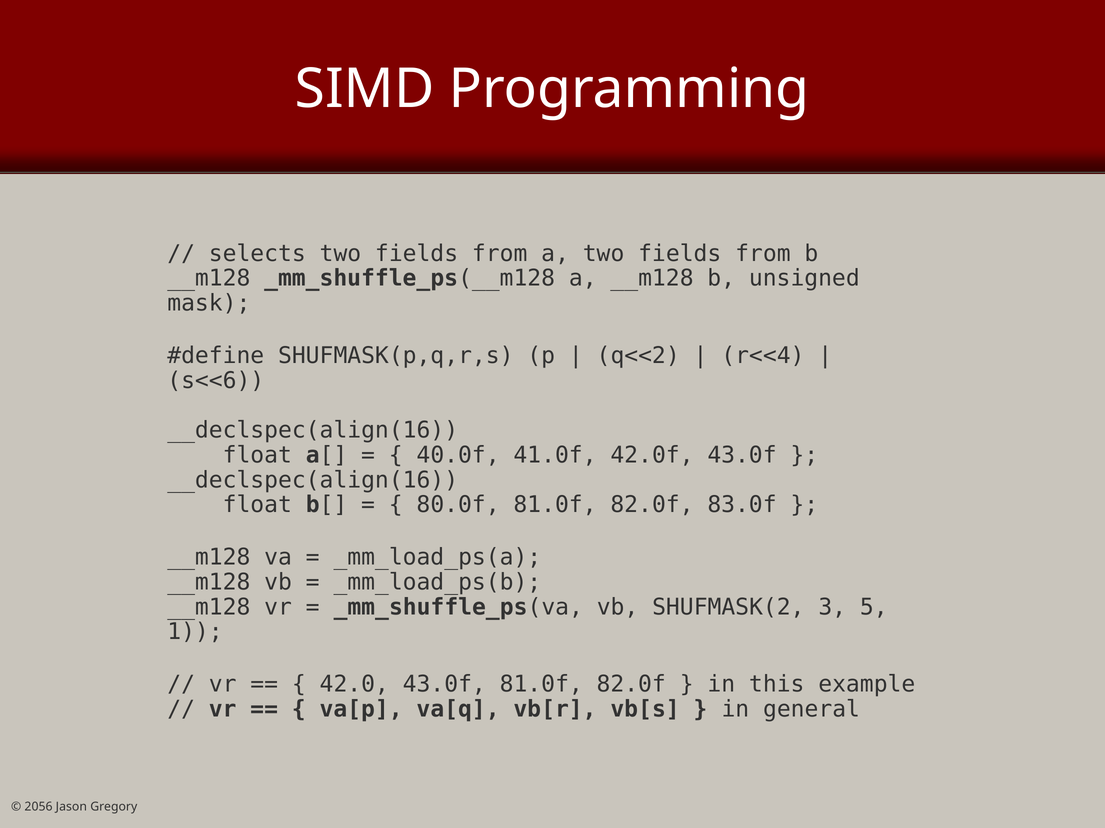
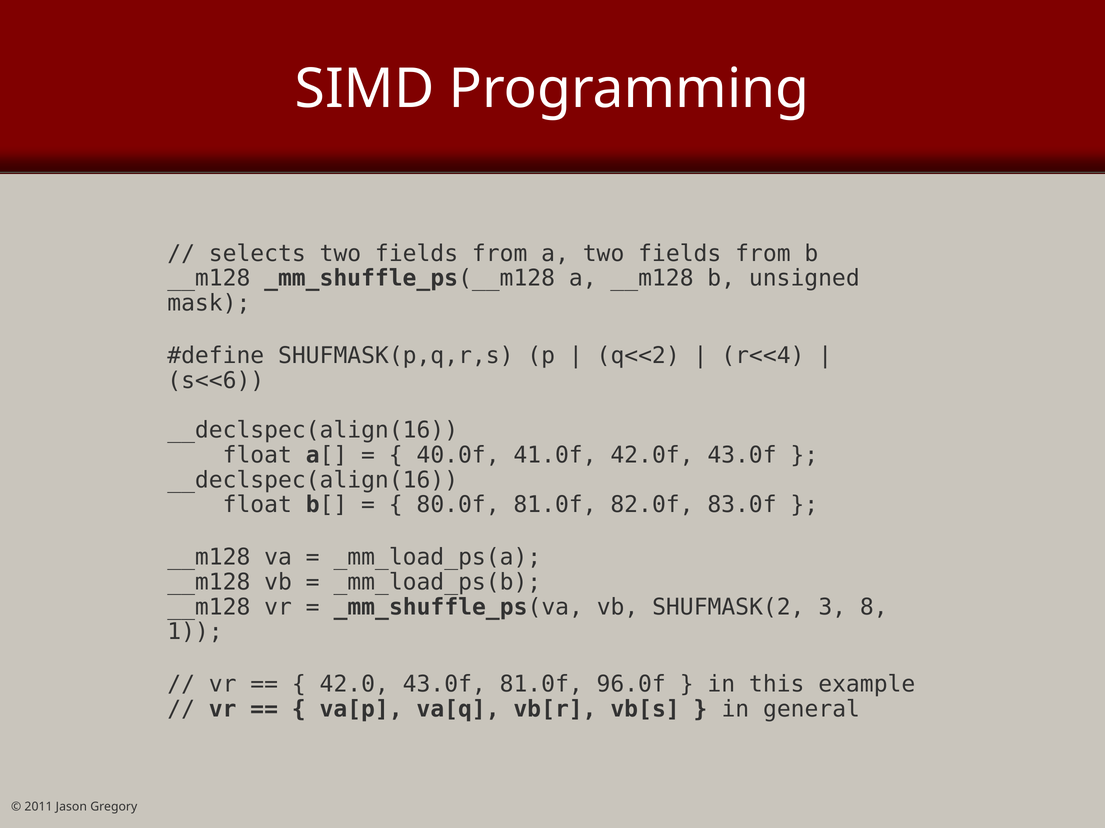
5: 5 -> 8 (874, 608)
43.0f 81.0f 82.0f: 82.0f -> 96.0f (631, 685)
2056: 2056 -> 2011 (39, 807)
